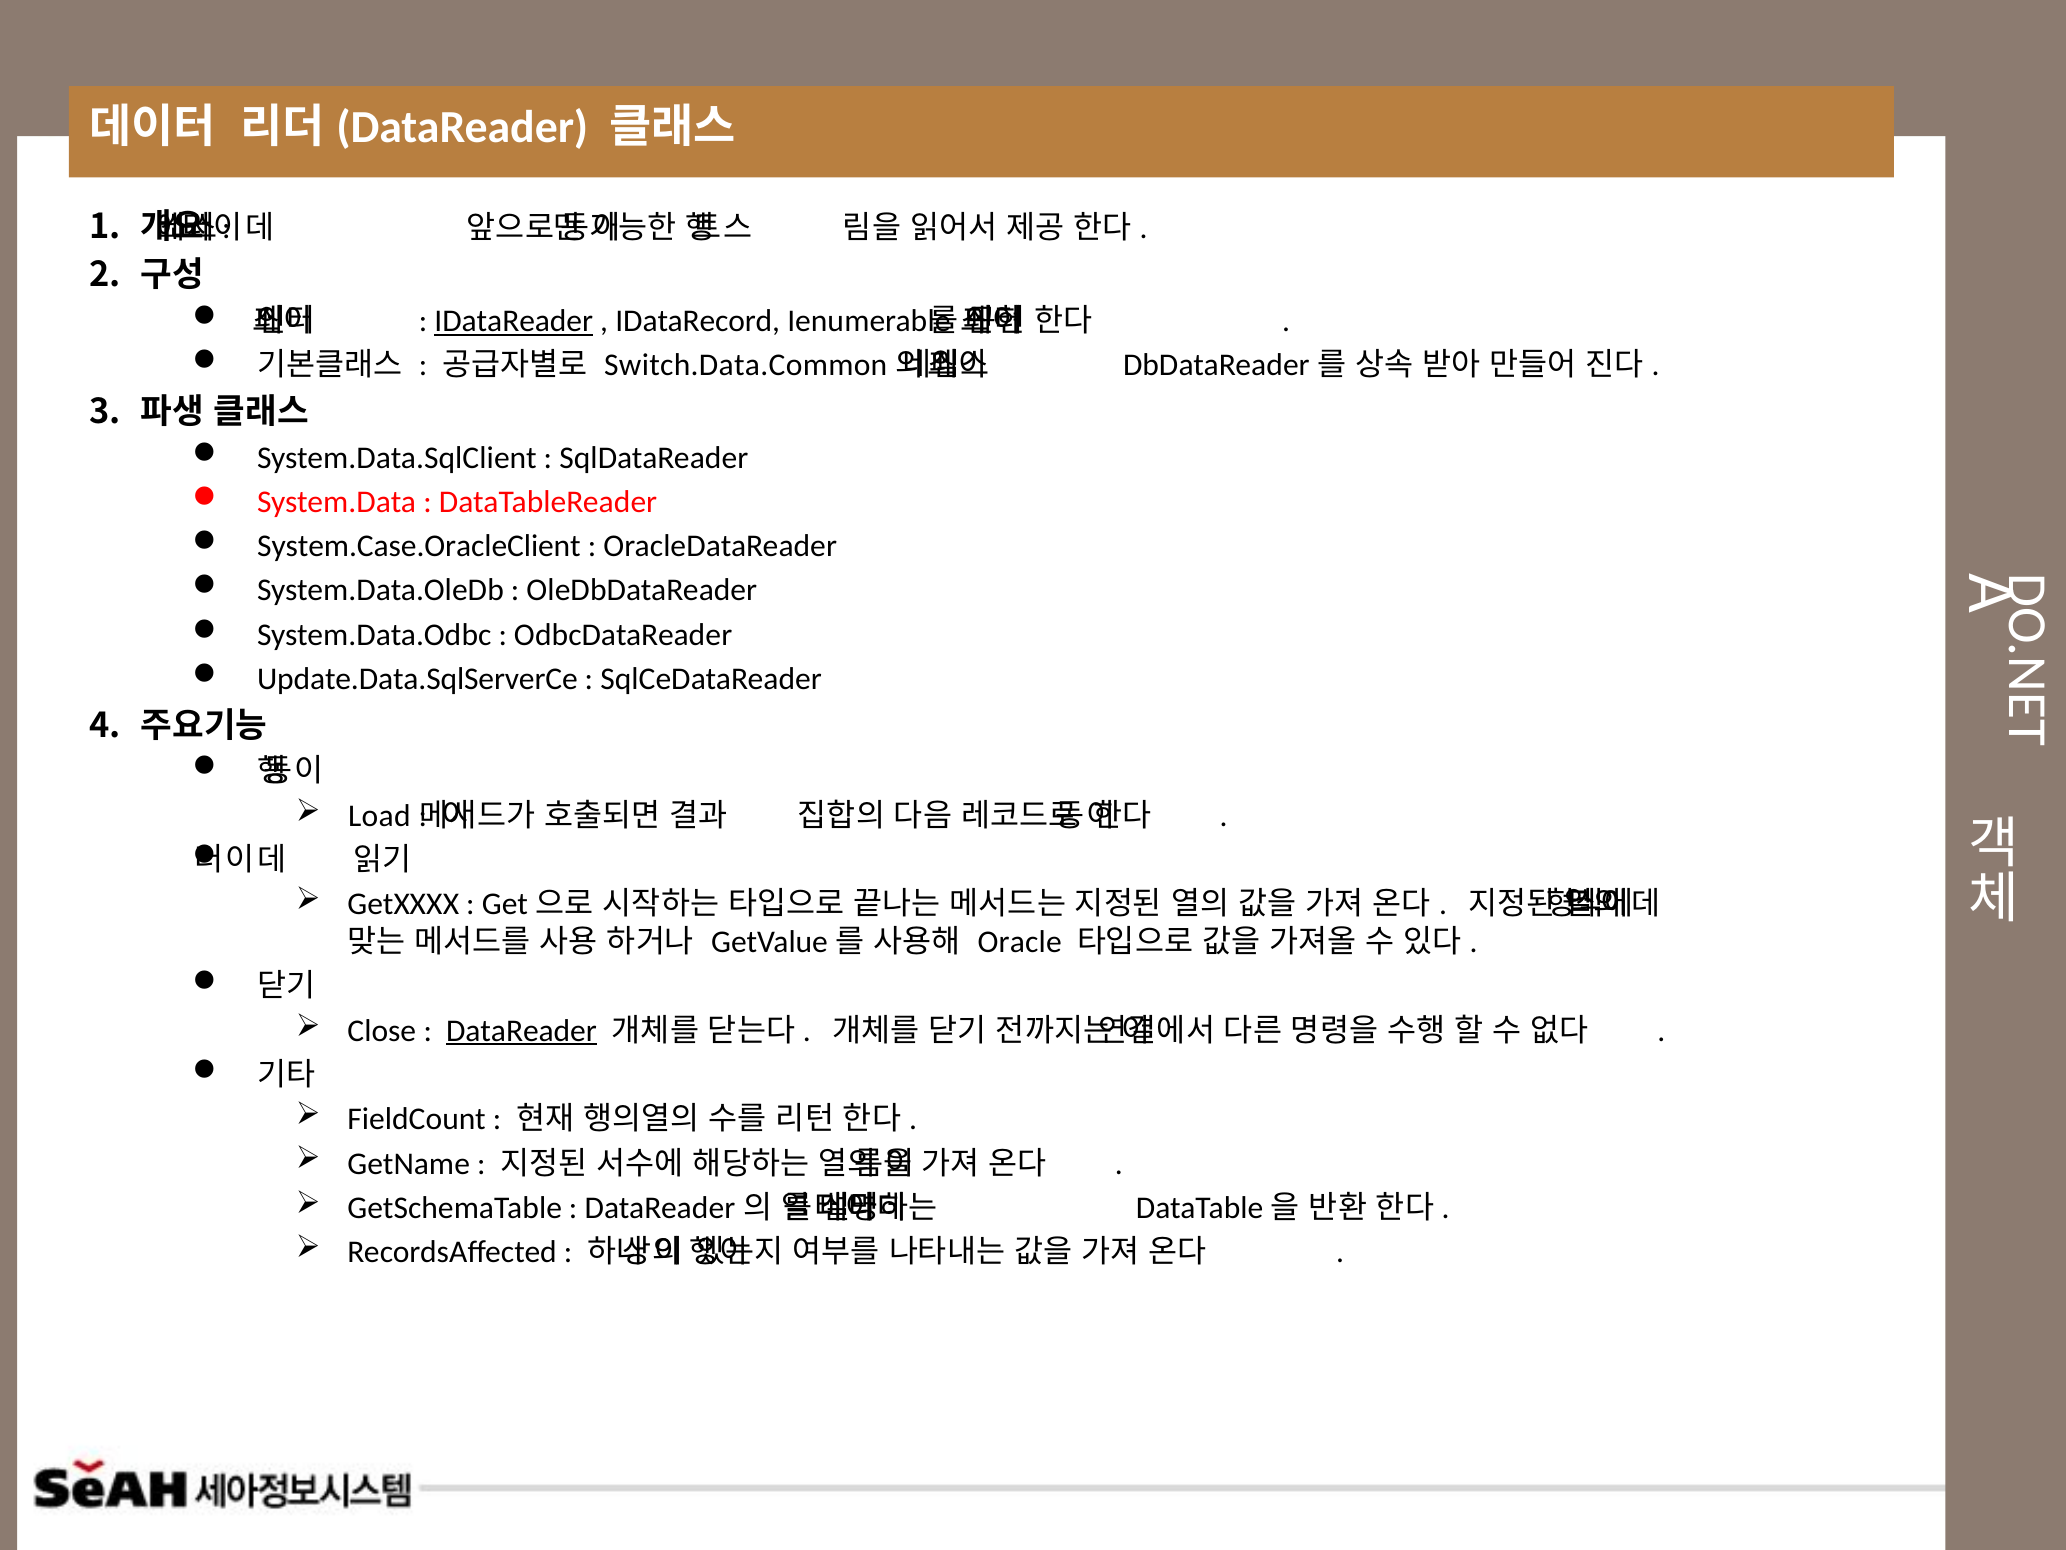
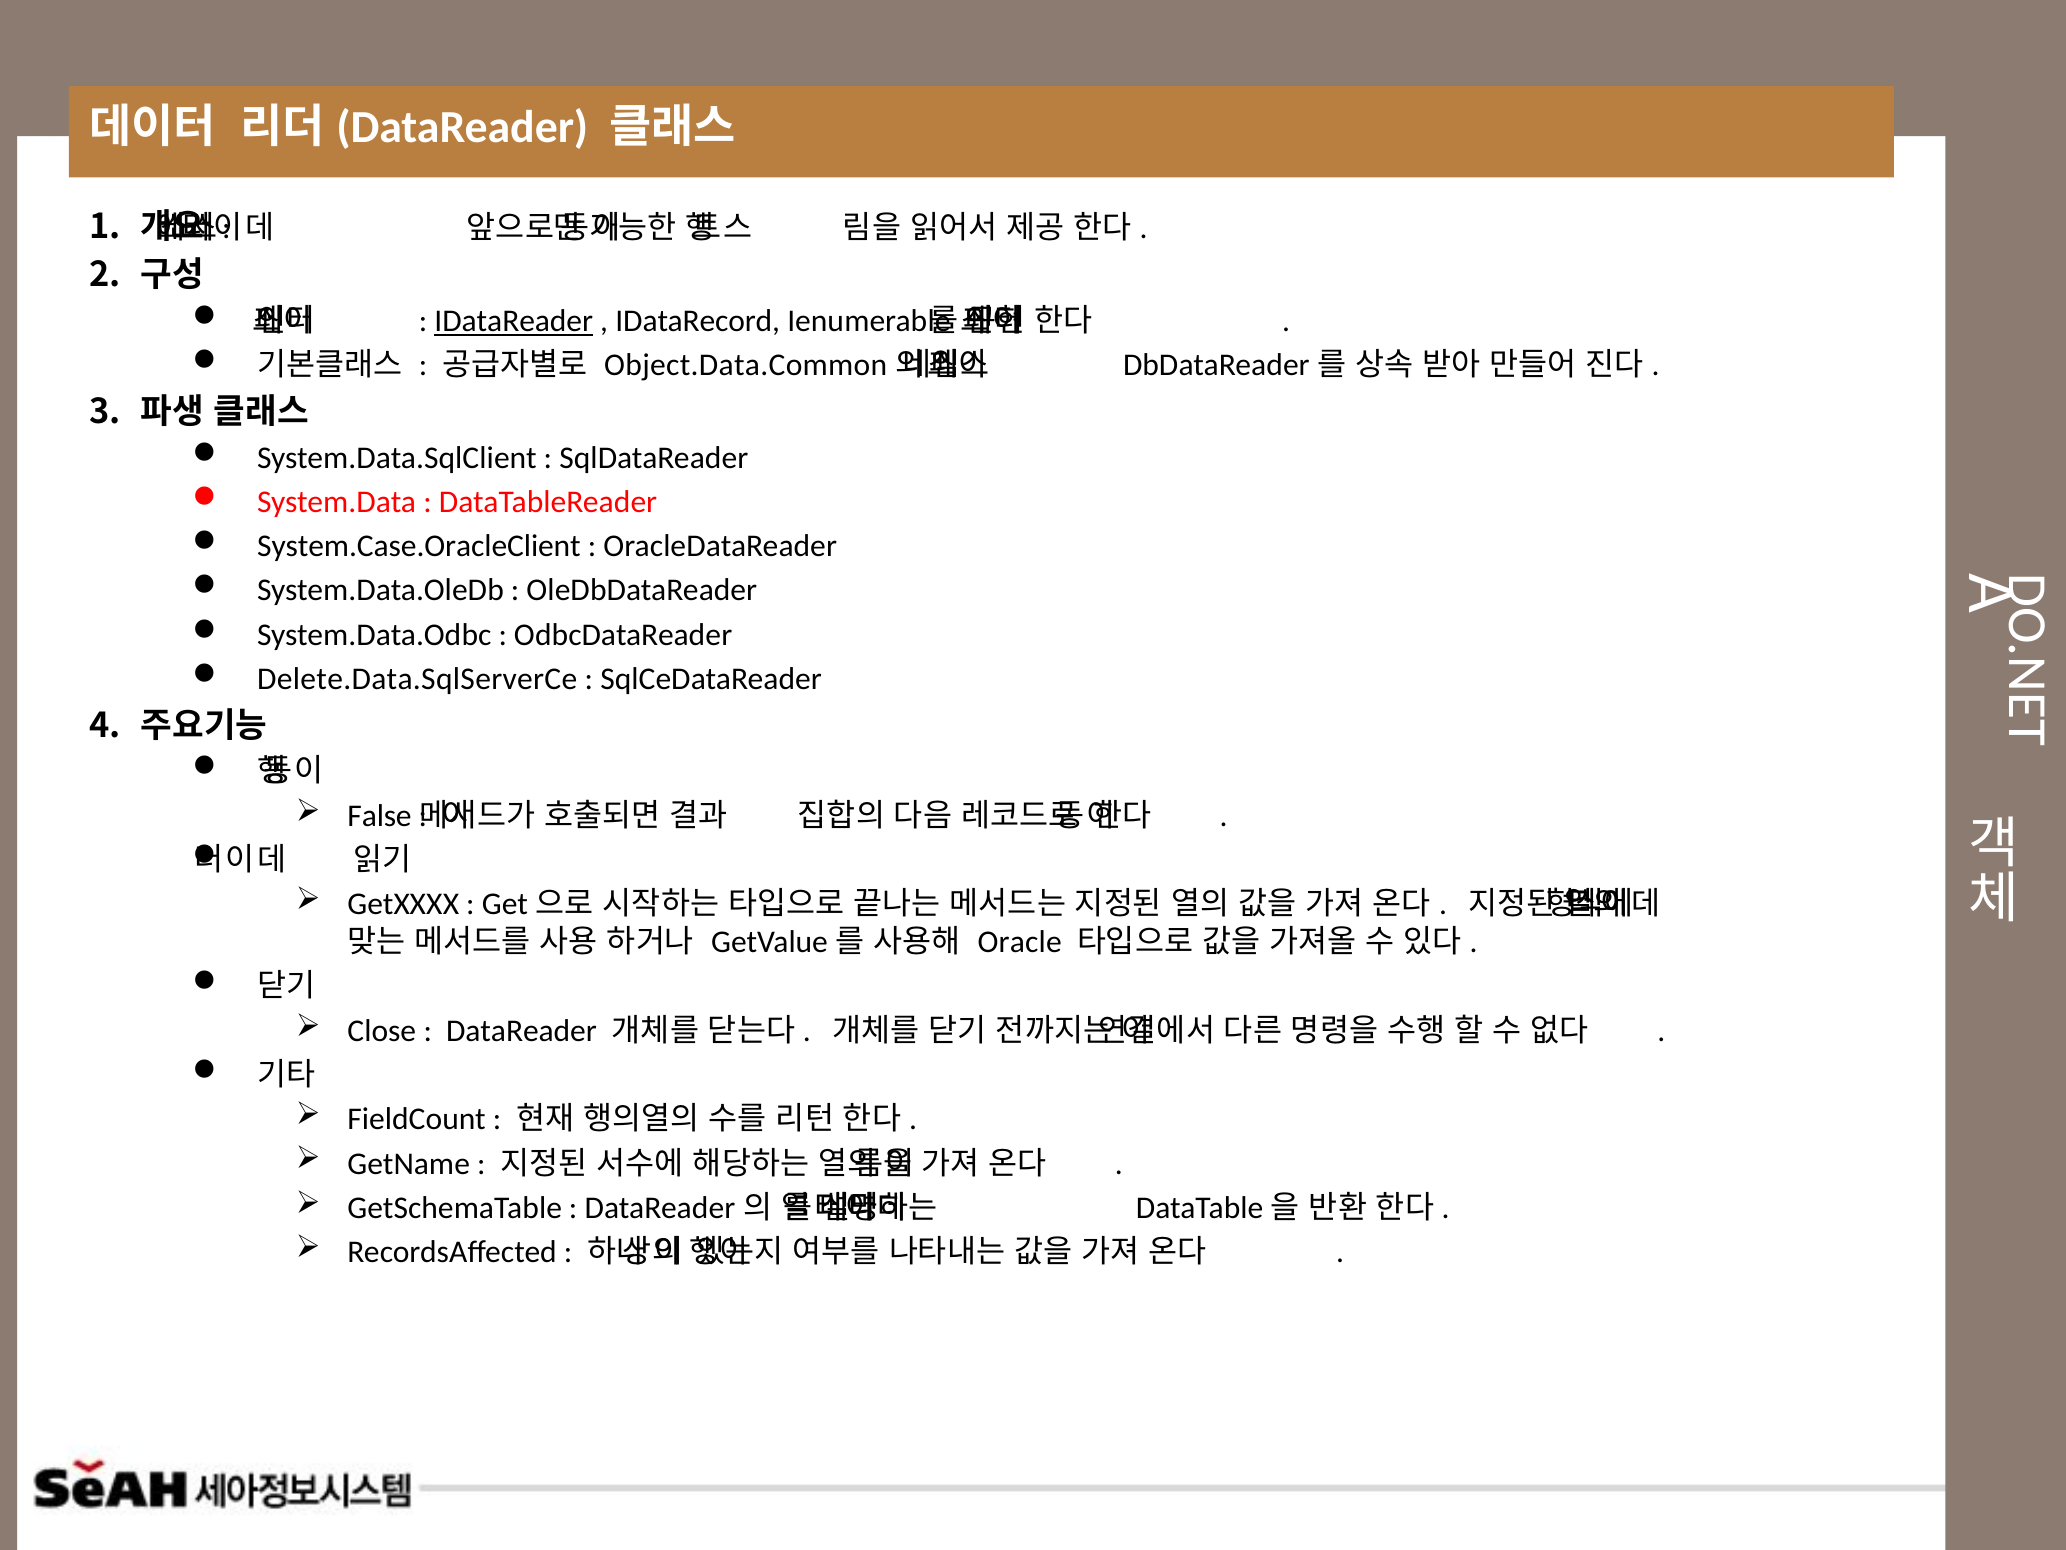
Switch.Data.Common: Switch.Data.Common -> Object.Data.Common (746, 365)
Update.Data.SqlServerCe: Update.Data.SqlServerCe -> Delete.Data.SqlServerCe (417, 679)
Load: Load -> False (380, 816)
DataReader underline: present -> none (521, 1030)
